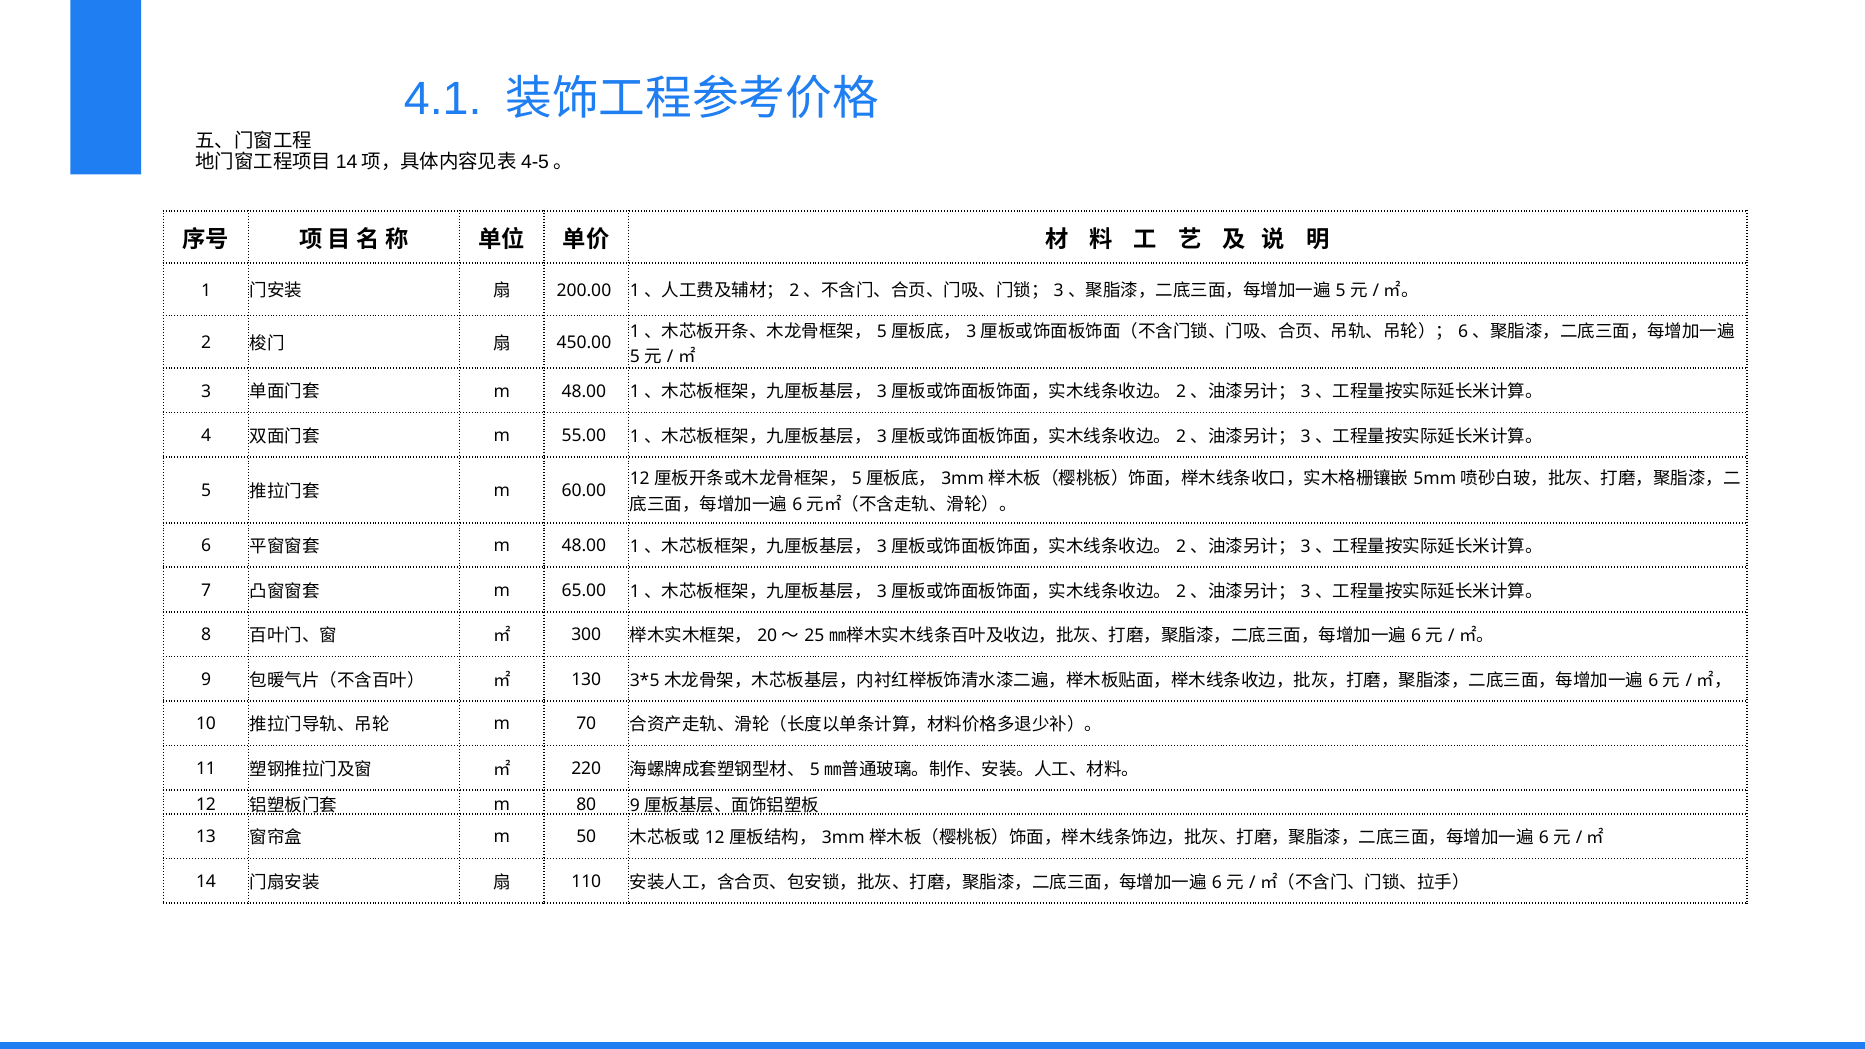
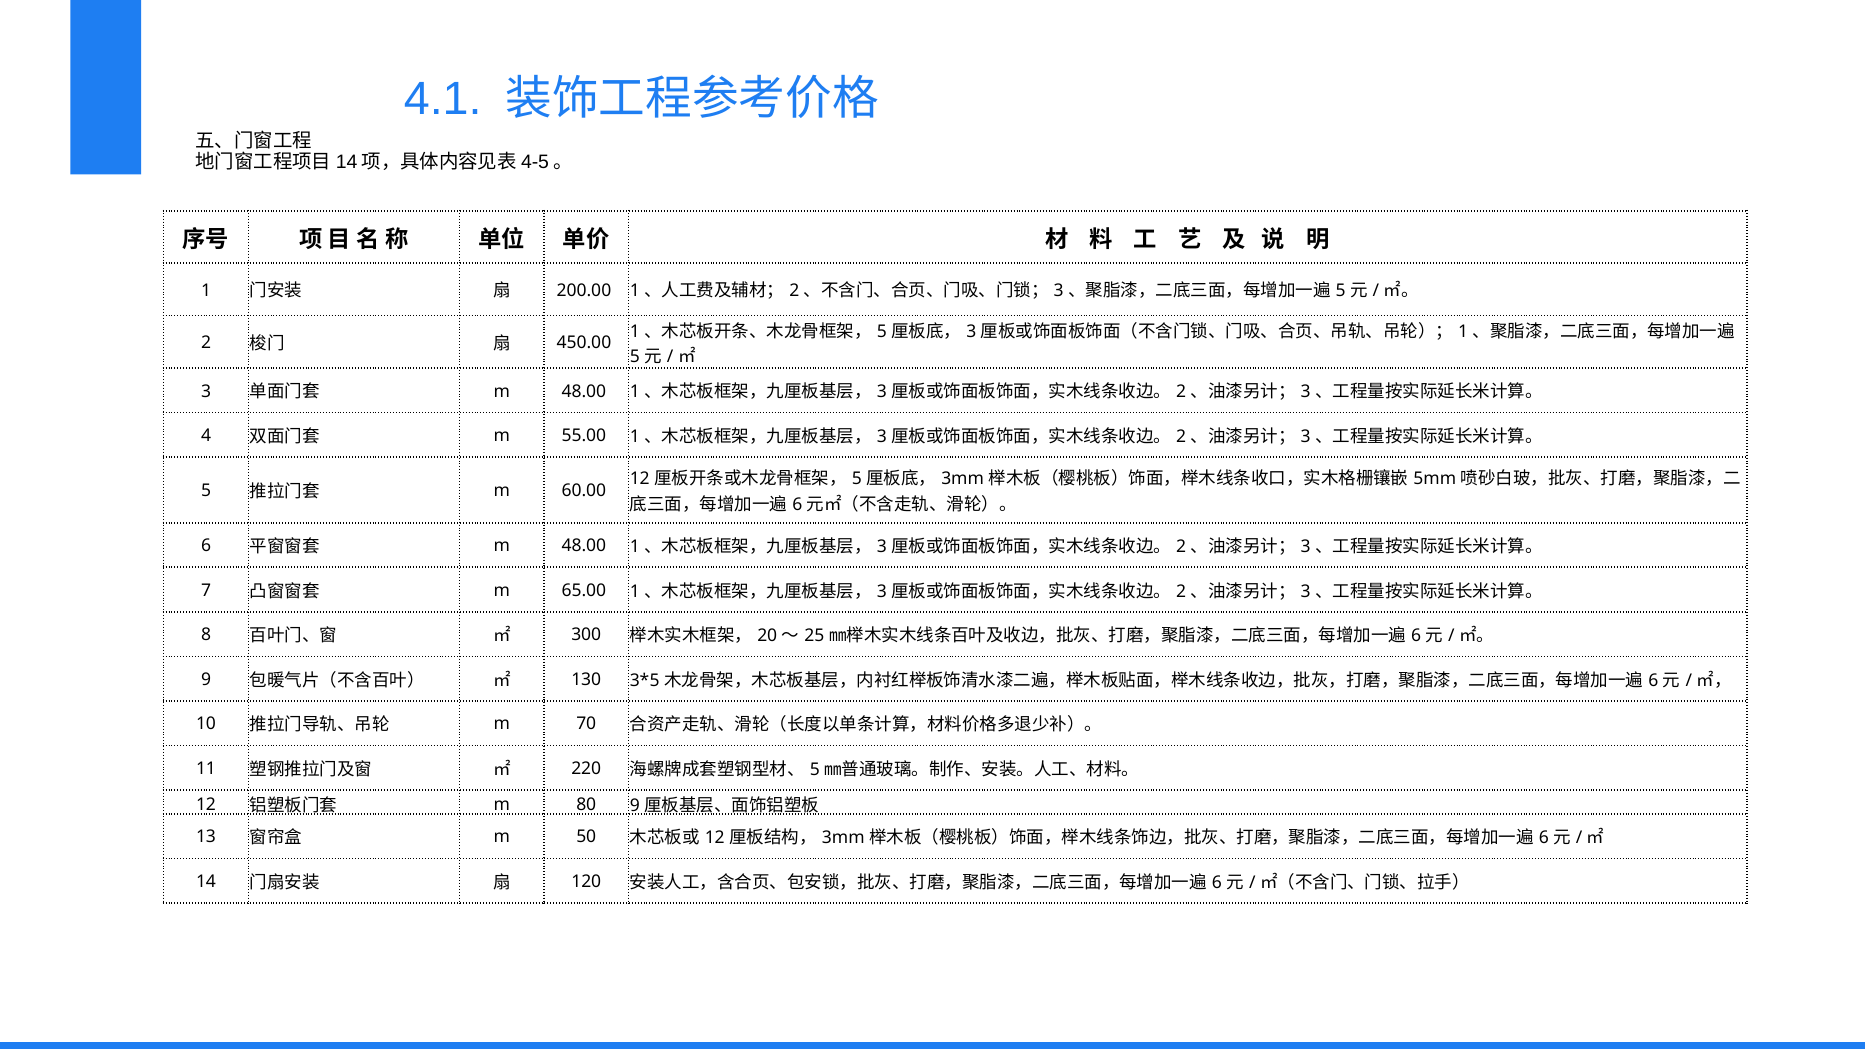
6: 6 -> 1 (1463, 332)
110: 110 -> 120 (586, 882)
